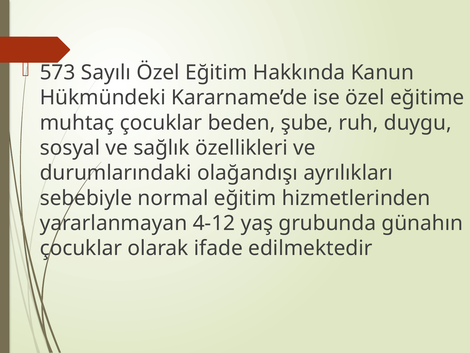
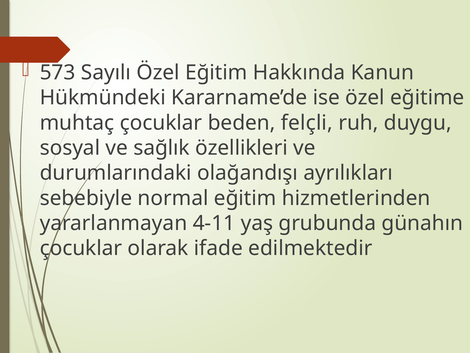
şube: şube -> felçli (307, 123)
4-12: 4-12 -> 4-11 (214, 223)
